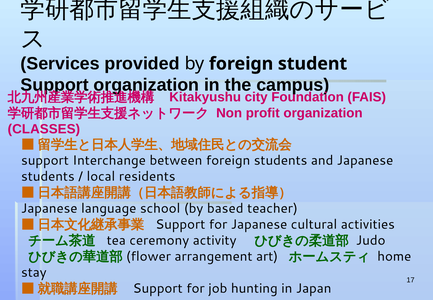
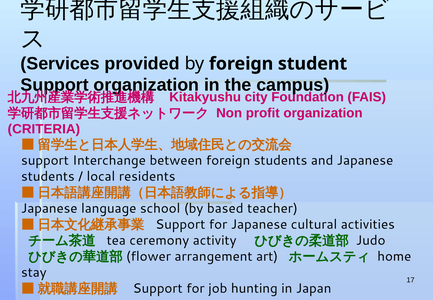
CLASSES: CLASSES -> CRITERIA (44, 129)
